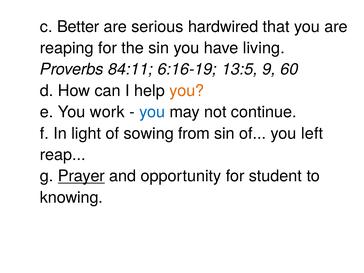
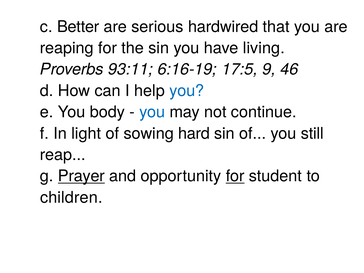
84:11: 84:11 -> 93:11 (131, 69)
13:5: 13:5 -> 17:5 (240, 69)
60: 60 -> 46 (289, 69)
you colour: orange -> blue (187, 91)
work: work -> body (107, 112)
from: from -> hard (194, 133)
left: left -> still (312, 133)
for underline: none -> present (235, 176)
knowing: knowing -> children (71, 198)
